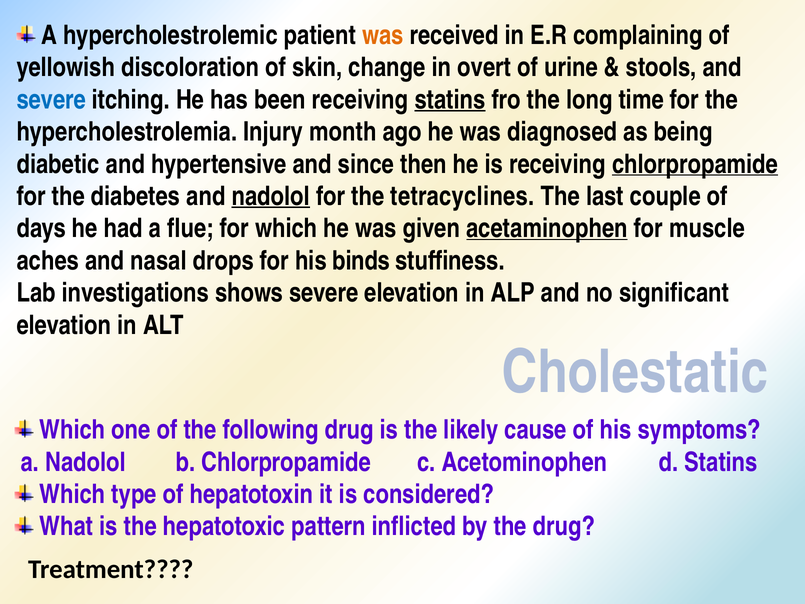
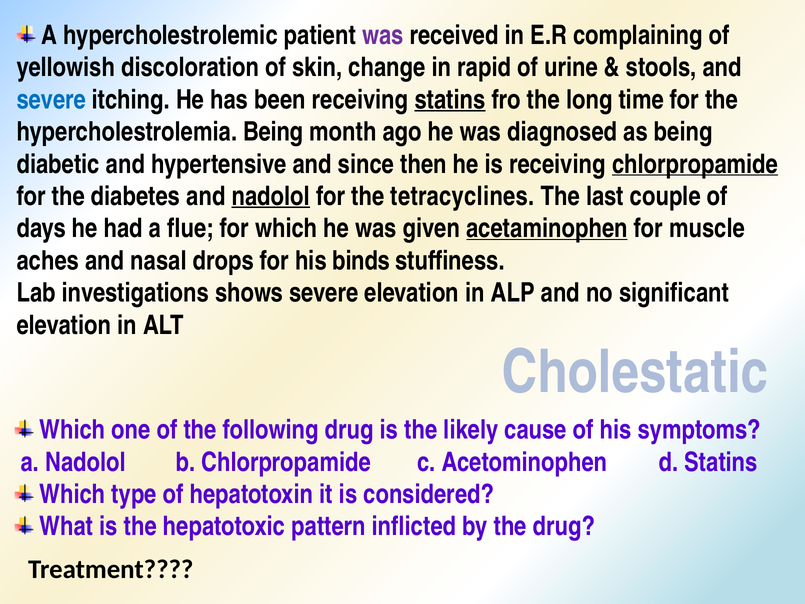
was colour: orange -> purple (383, 35)
overt: overt -> rapid (484, 68)
hypercholestrolemia Injury: Injury -> Being (273, 132)
